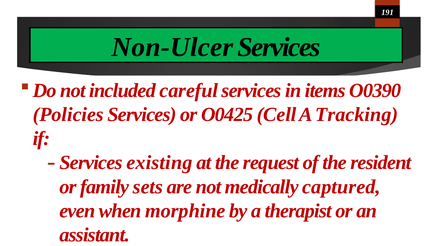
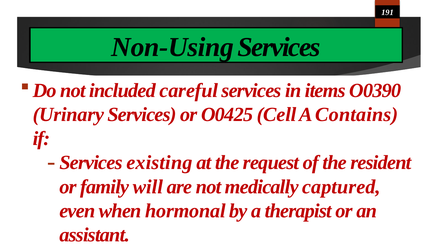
Non-Ulcer: Non-Ulcer -> Non-Using (173, 47)
Policies: Policies -> Urinary (68, 115)
Tracking: Tracking -> Contains (357, 115)
sets: sets -> will (148, 187)
morphine: morphine -> hormonal (185, 211)
